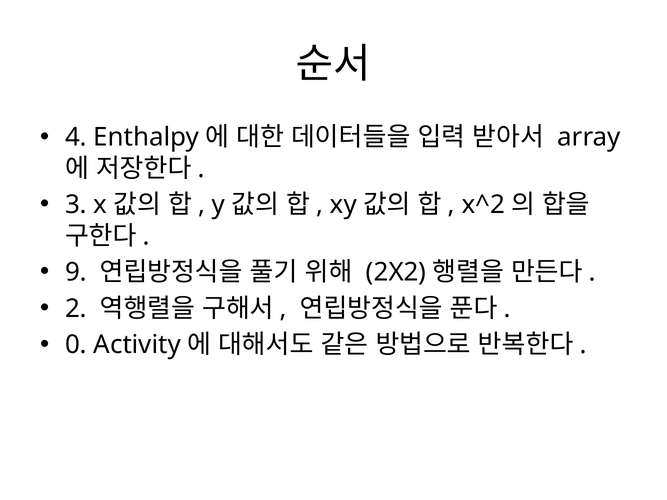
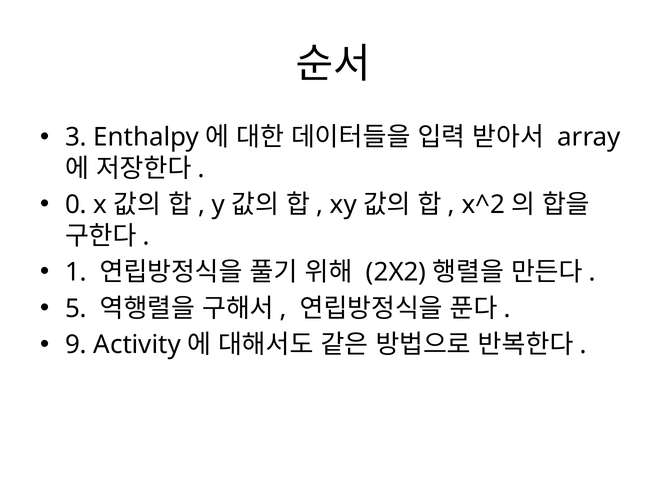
4: 4 -> 3 (76, 137)
3: 3 -> 0 (76, 205)
9: 9 -> 1 (76, 272)
2: 2 -> 5 (76, 309)
0: 0 -> 9 (76, 345)
